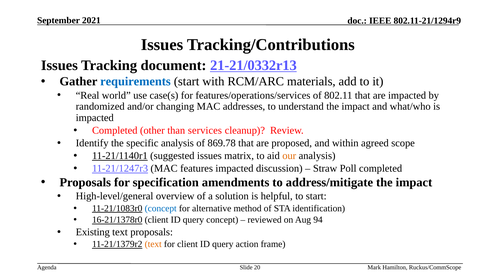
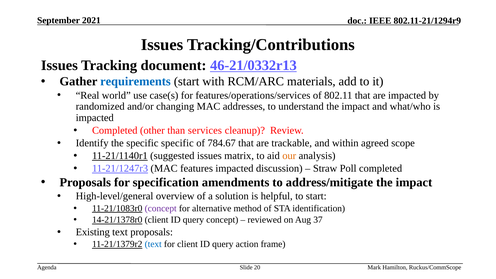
21-21/0332r13: 21-21/0332r13 -> 46-21/0332r13 (253, 65)
specific analysis: analysis -> specific (177, 143)
869.78: 869.78 -> 784.67 (222, 143)
proposed: proposed -> trackable (292, 143)
concept colour: blue -> purple (161, 208)
16-21/1378r0: 16-21/1378r0 -> 14-21/1378r0 (117, 220)
94: 94 -> 37 (318, 220)
text colour: orange -> blue (153, 244)
